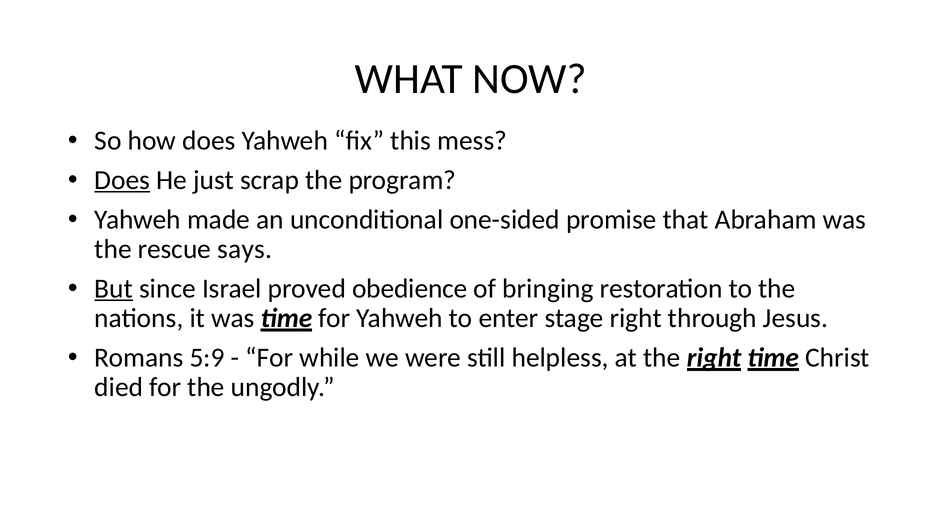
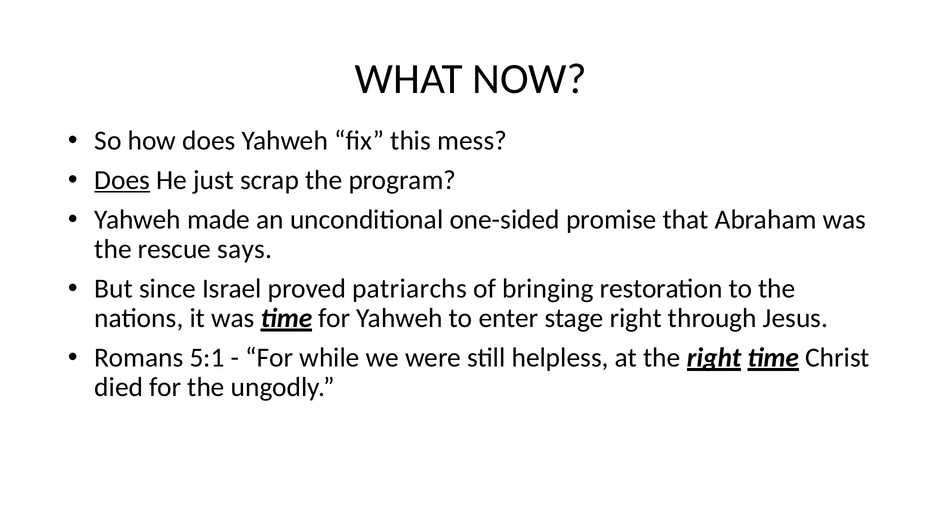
But underline: present -> none (114, 289)
obedience: obedience -> patriarchs (410, 289)
5:9: 5:9 -> 5:1 (207, 358)
